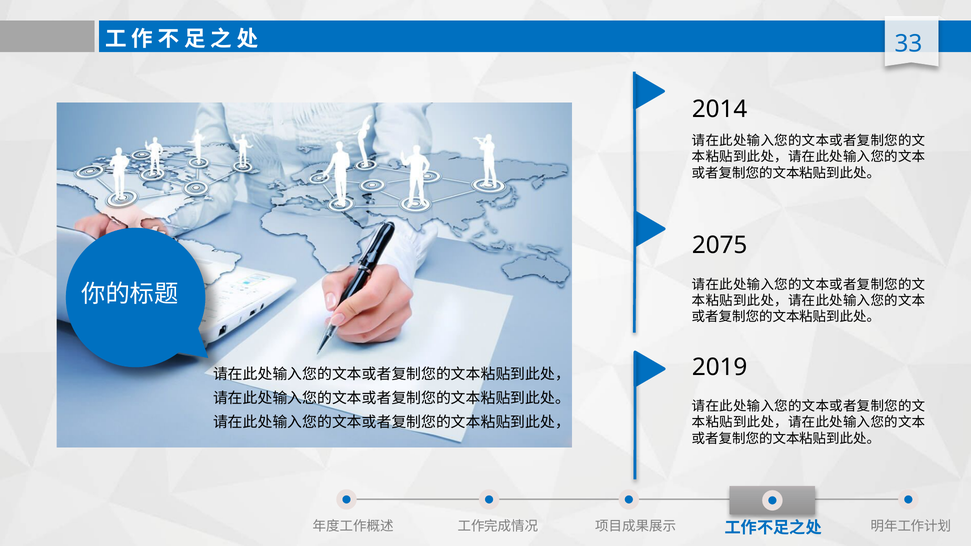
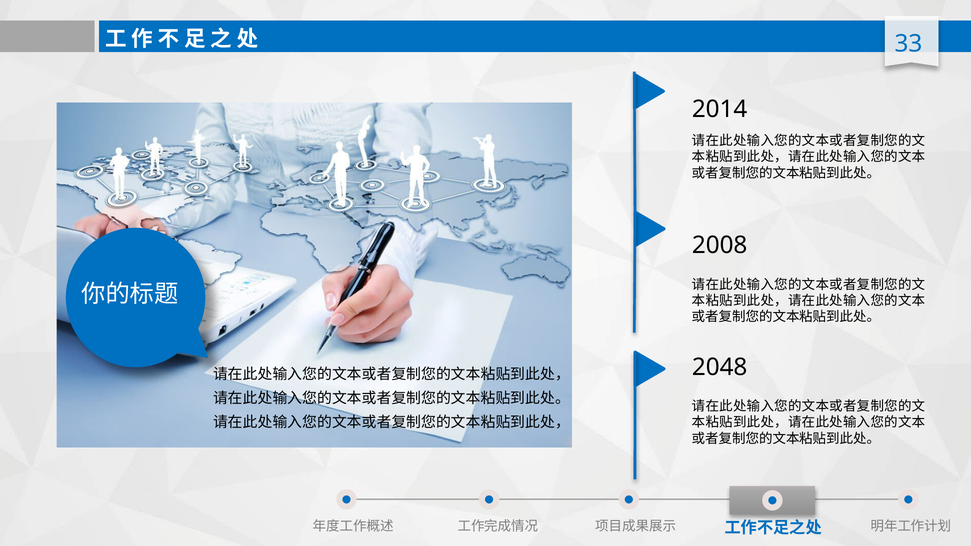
2075: 2075 -> 2008 (720, 245)
2019: 2019 -> 2048 (720, 367)
